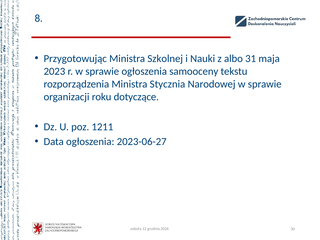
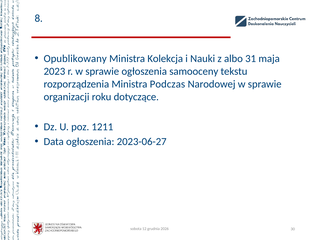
Przygotowując: Przygotowując -> Opublikowany (75, 59)
Szkolnej: Szkolnej -> Kolekcja (165, 59)
Stycznia: Stycznia -> Podczas (167, 84)
